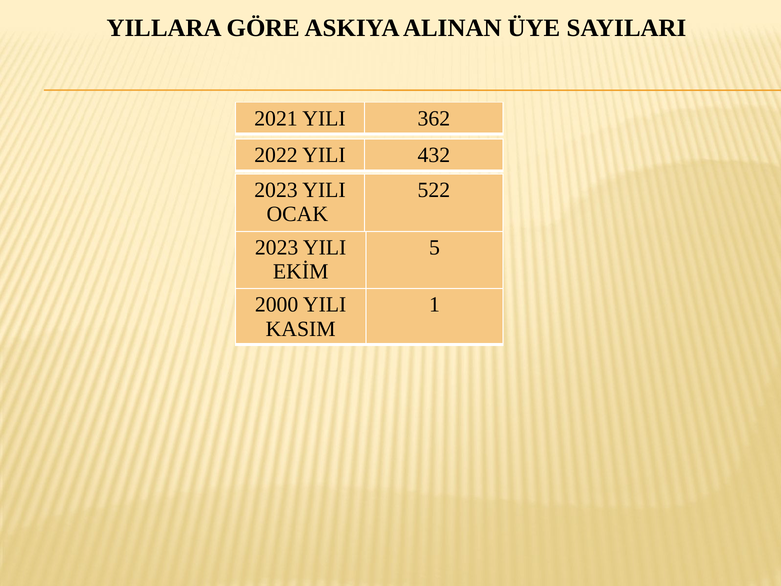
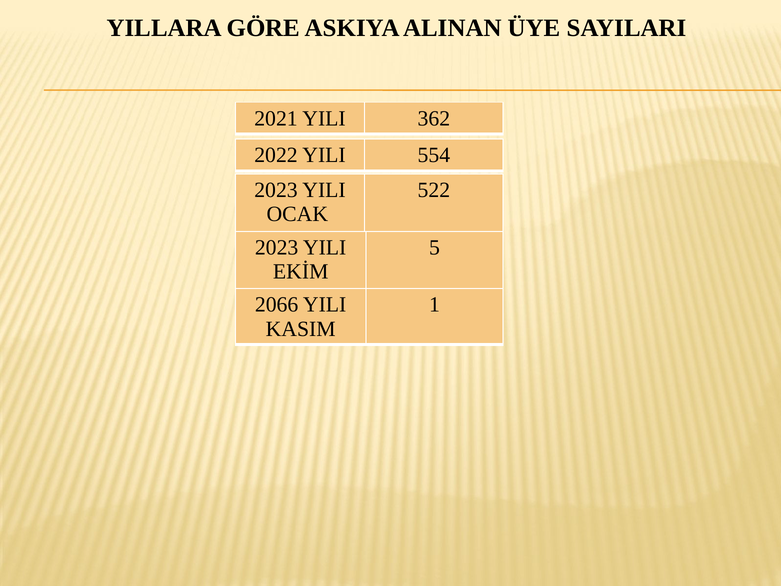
432: 432 -> 554 (434, 155)
2000: 2000 -> 2066 (277, 305)
